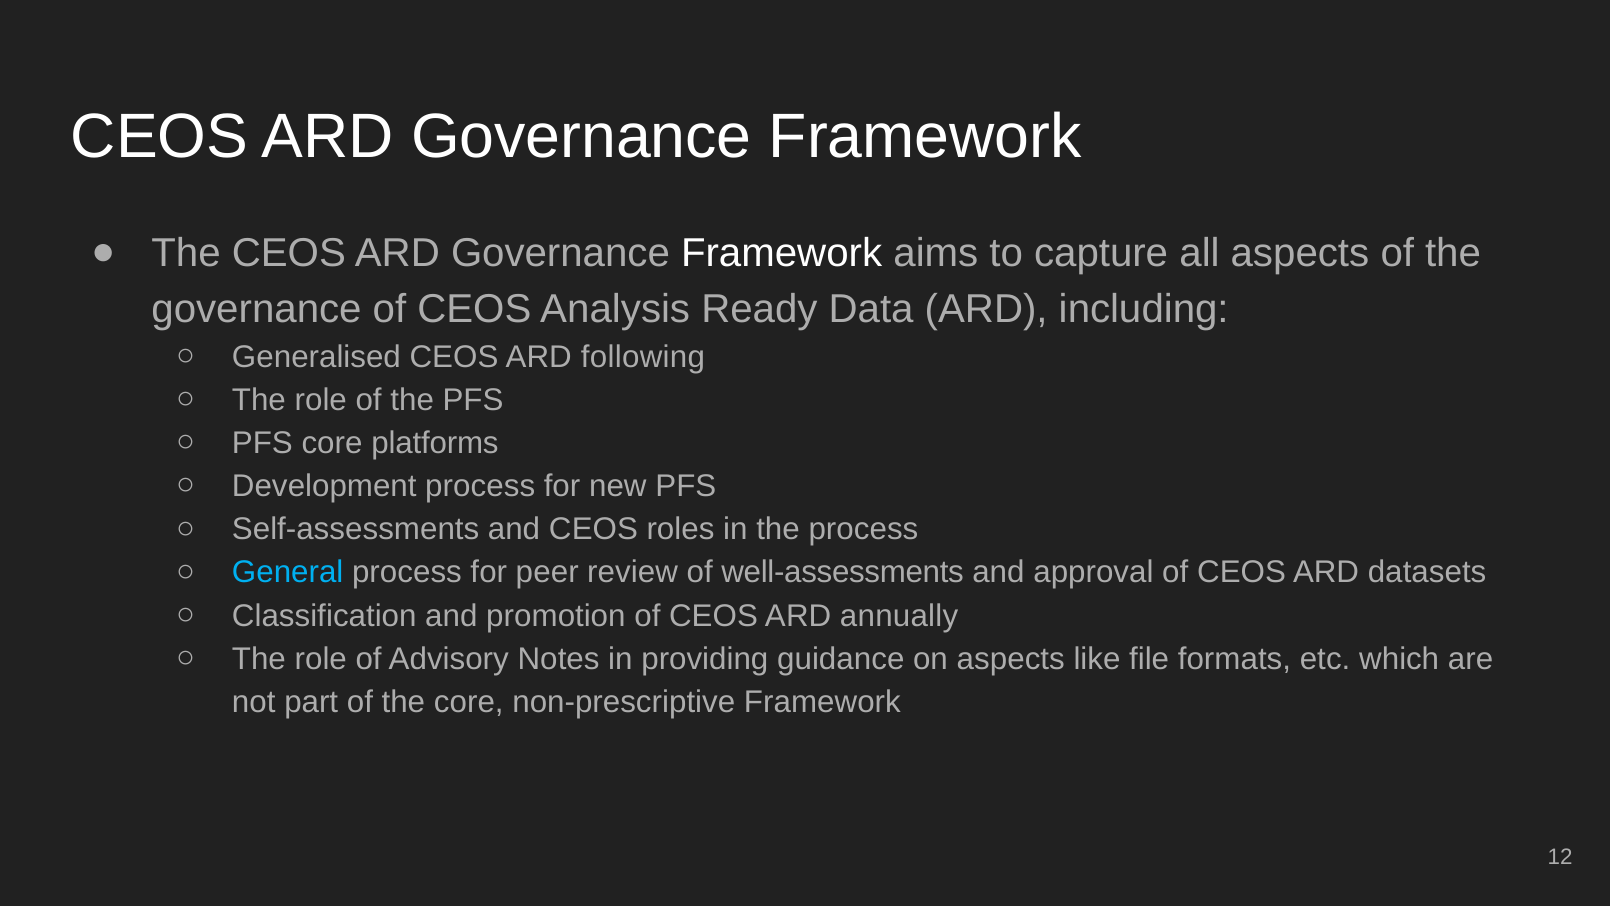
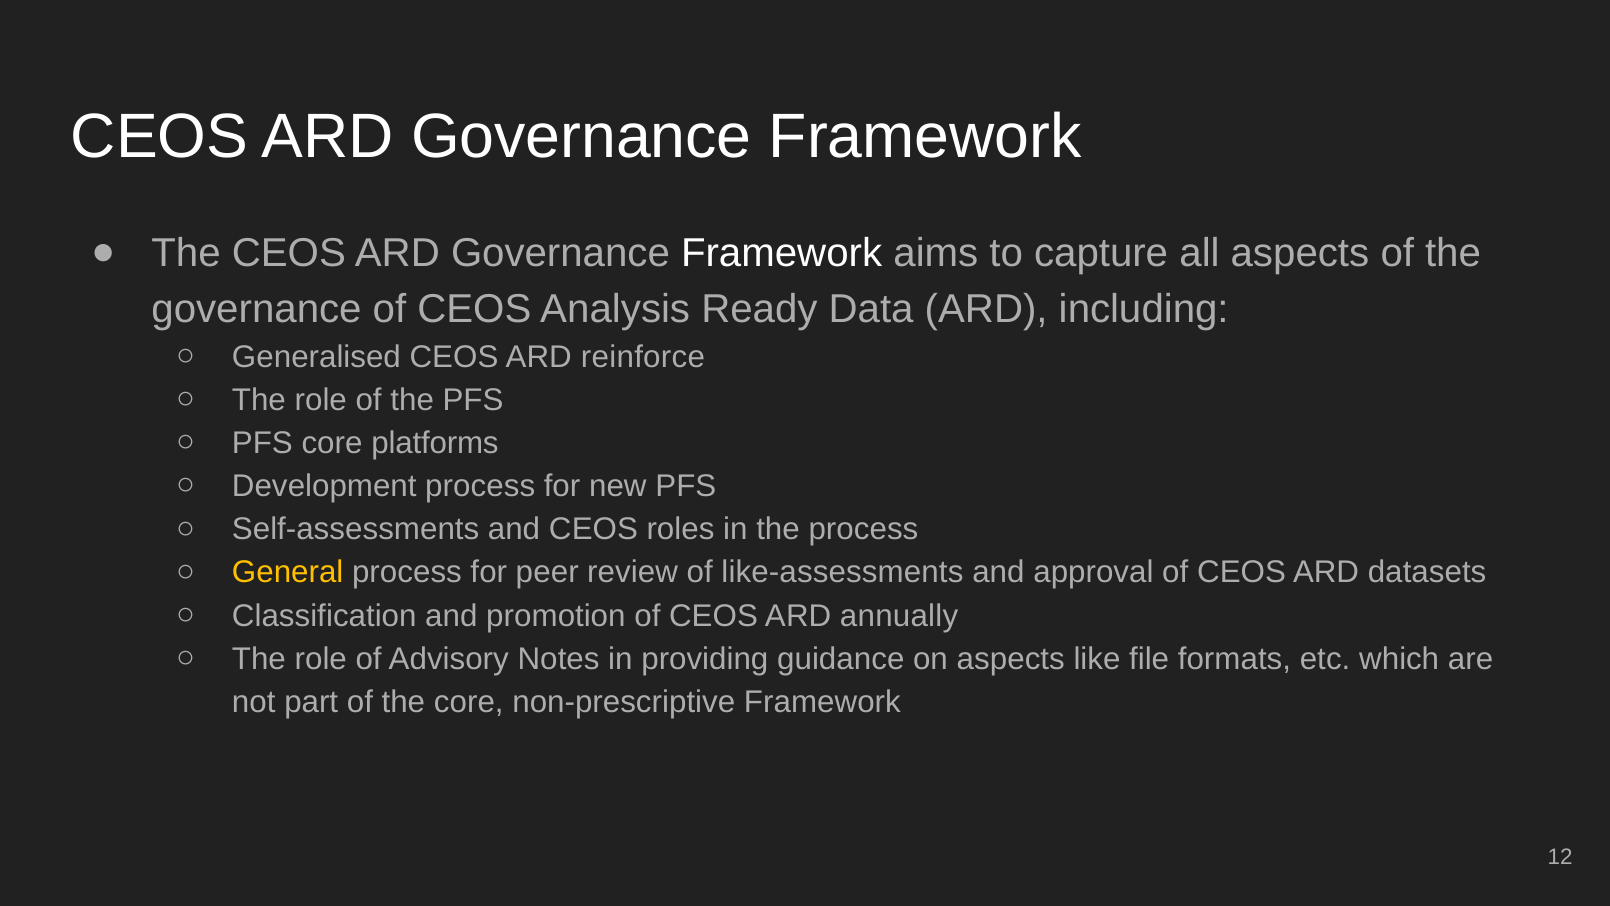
following: following -> reinforce (643, 357)
General colour: light blue -> yellow (288, 572)
well-assessments: well-assessments -> like-assessments (842, 572)
